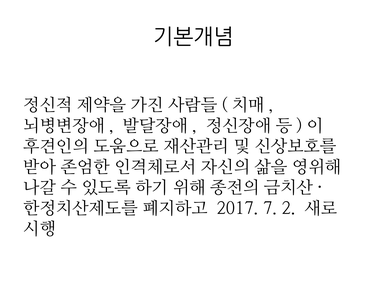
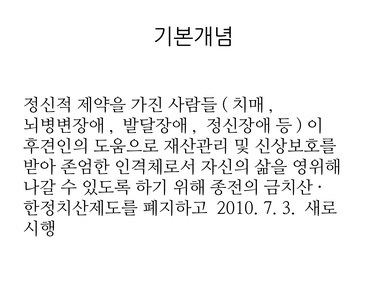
2017: 2017 -> 2010 (238, 209)
2: 2 -> 3 (289, 209)
